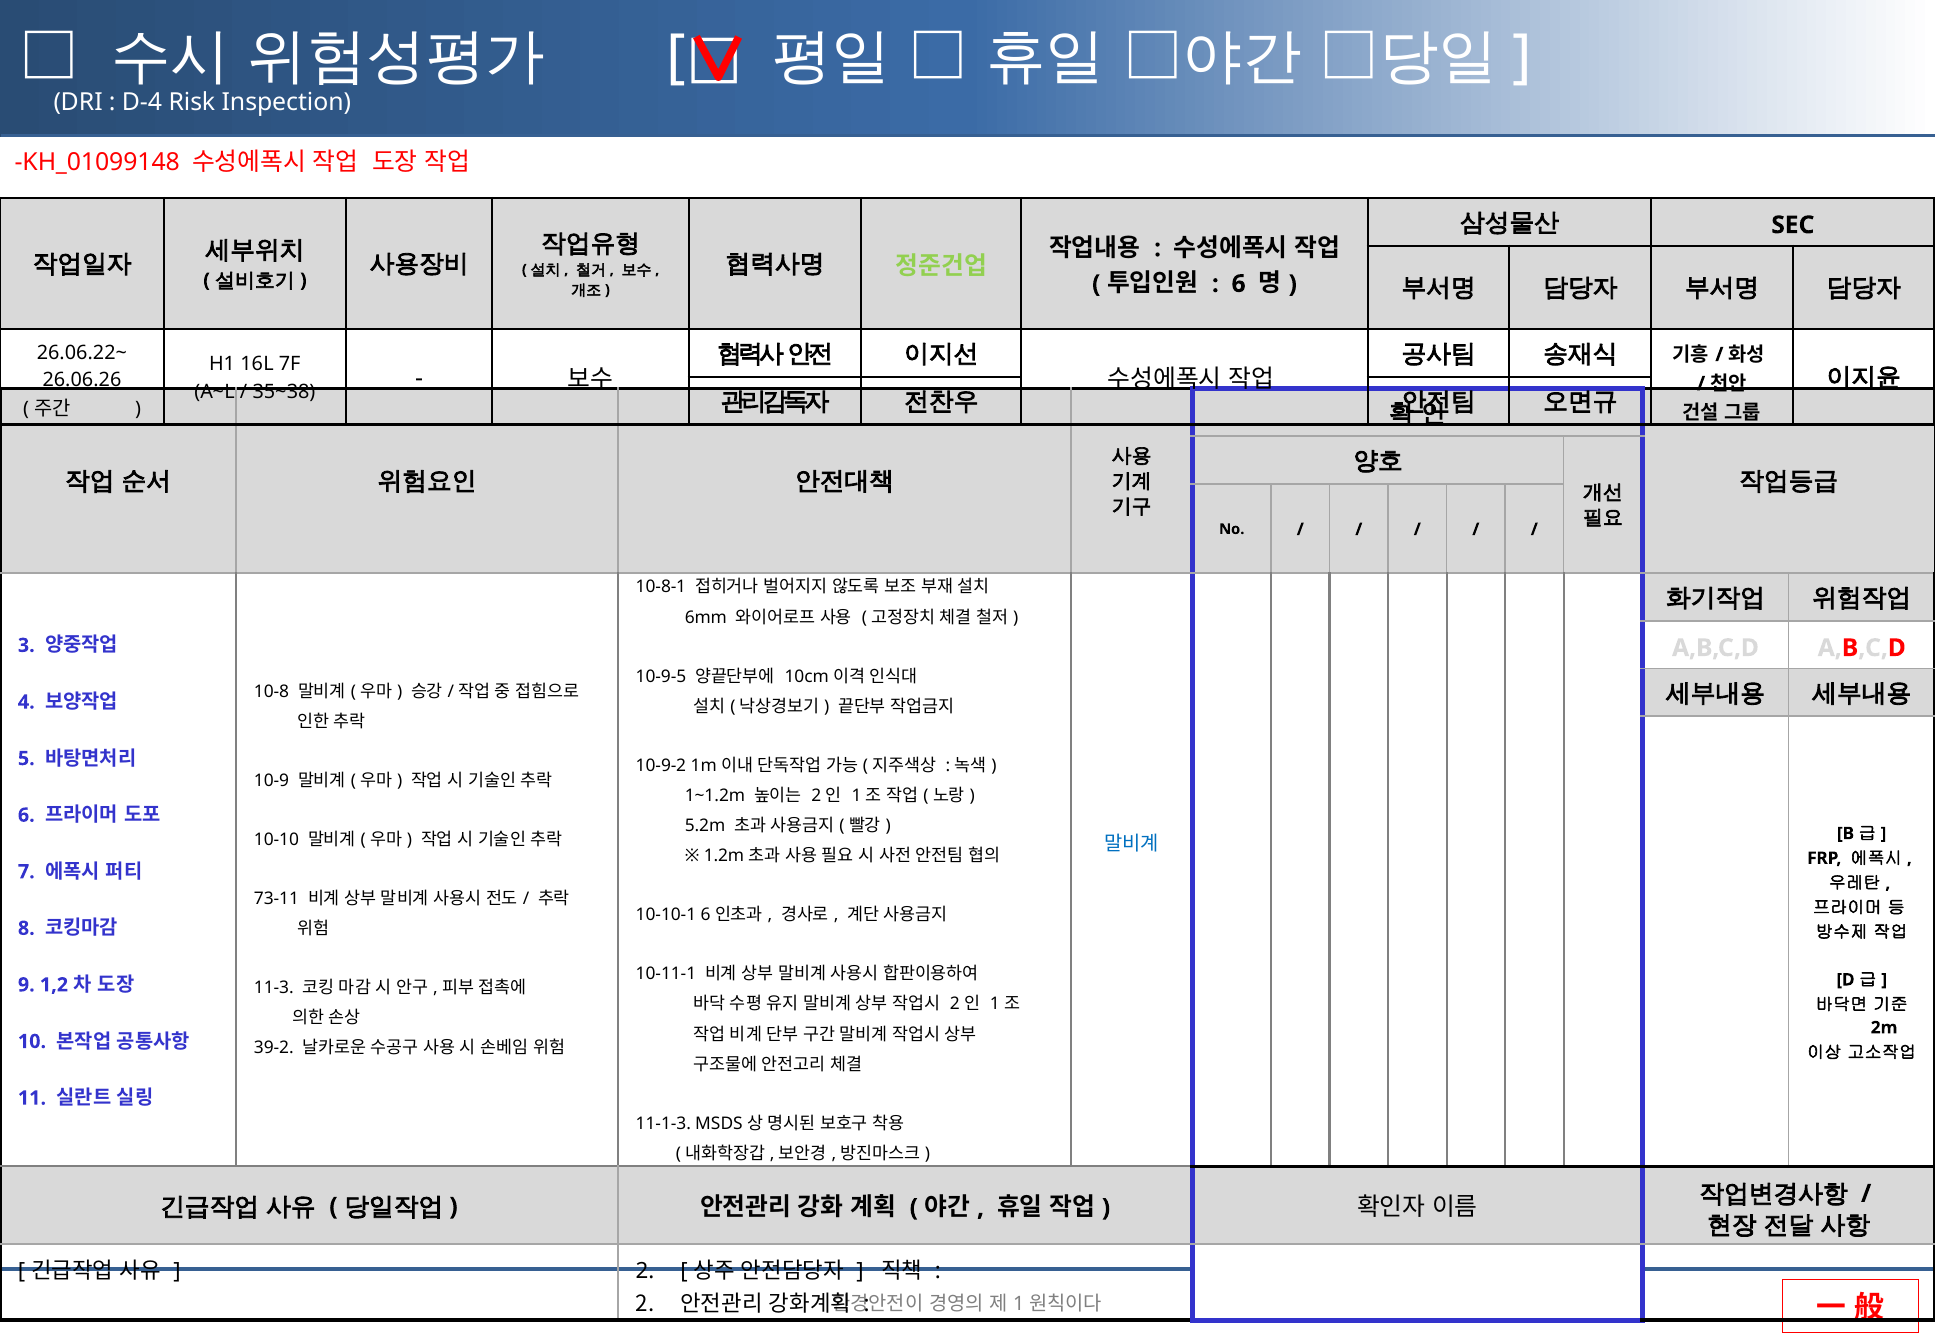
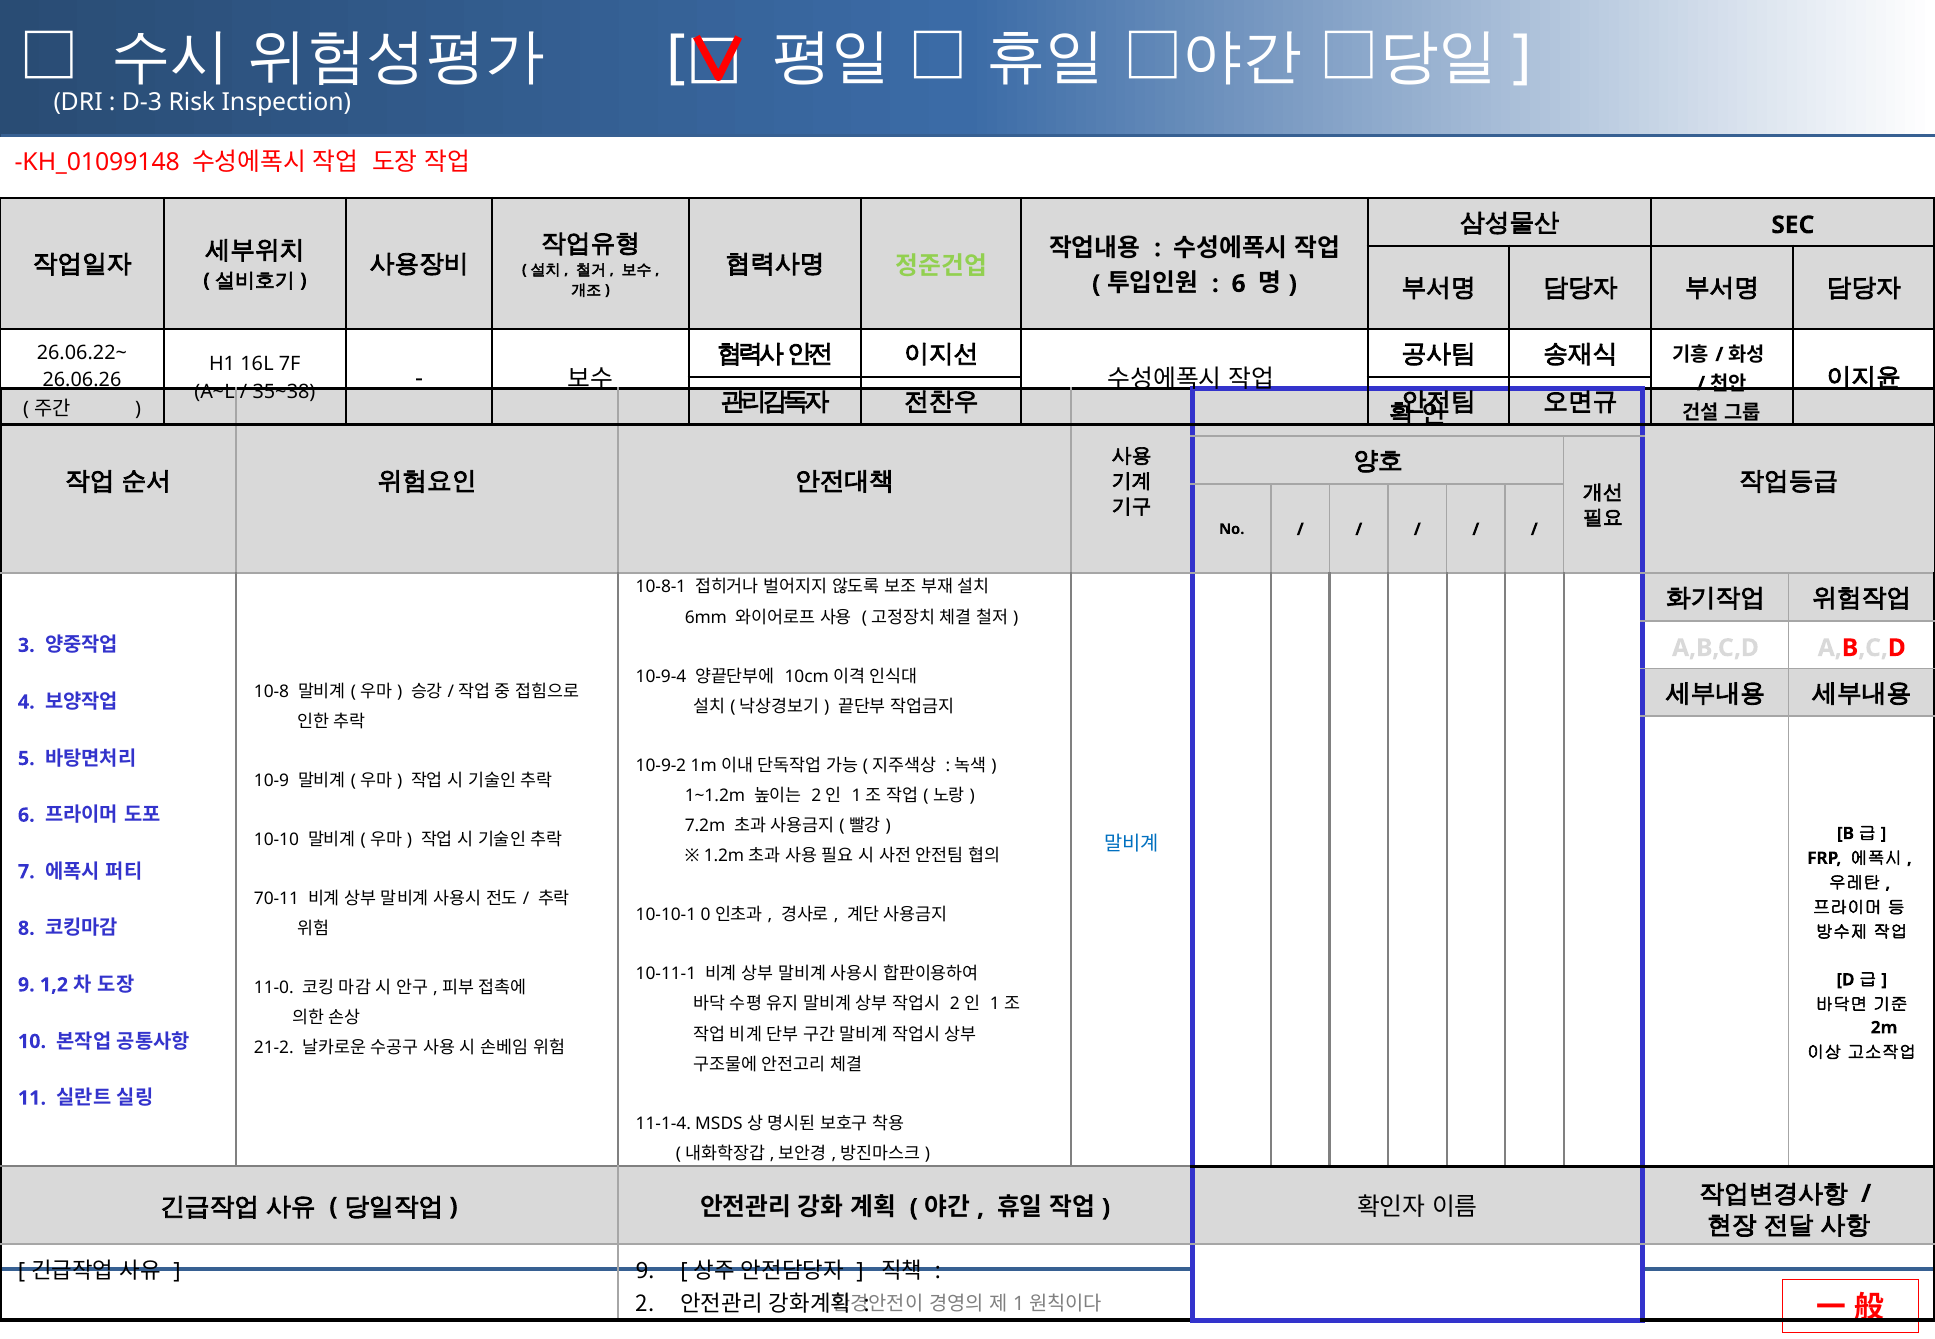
D-4: D-4 -> D-3 (142, 103)
10-9-5: 10-9-5 -> 10-9-4 (661, 677)
5.2m: 5.2m -> 7.2m (705, 826)
73-11: 73-11 -> 70-11 (276, 899)
10-10-1 6: 6 -> 0 (706, 915)
11-3: 11-3 -> 11-0 (274, 988)
39-2: 39-2 -> 21-2 (274, 1049)
11-1-3: 11-1-3 -> 11-1-4 (663, 1124)
2: 2 -> 9 (645, 1272)
